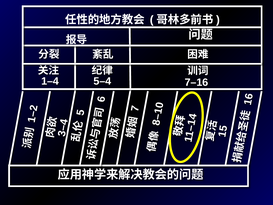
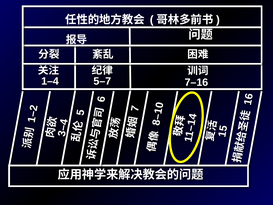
5–4: 5–4 -> 5–7 (102, 81)
